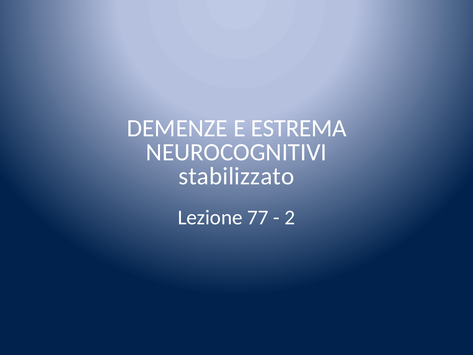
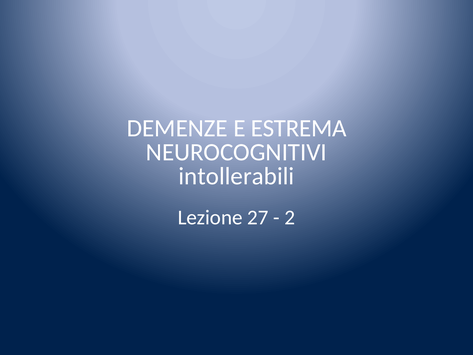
stabilizzato: stabilizzato -> intollerabili (236, 176)
77: 77 -> 27 (258, 217)
